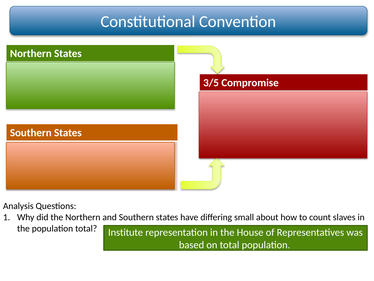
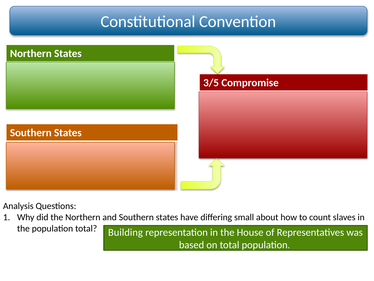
Institute: Institute -> Building (125, 232)
